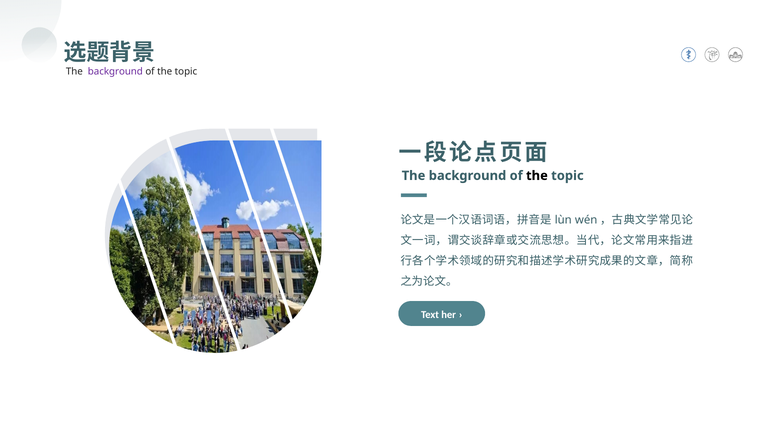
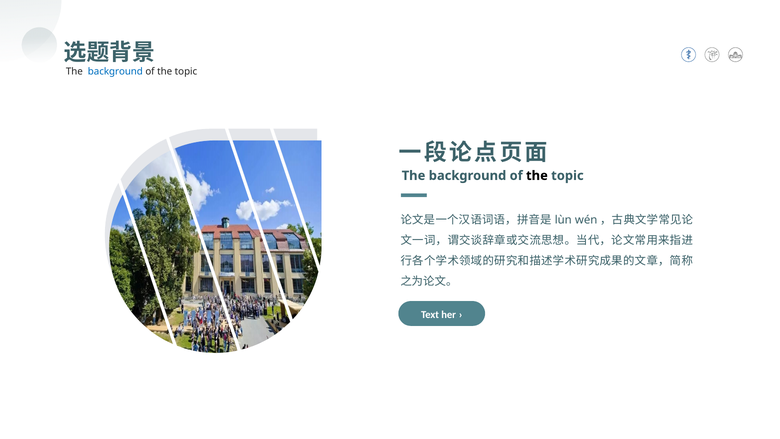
background colour: purple -> blue (115, 72)
